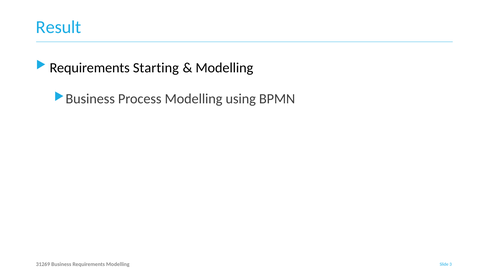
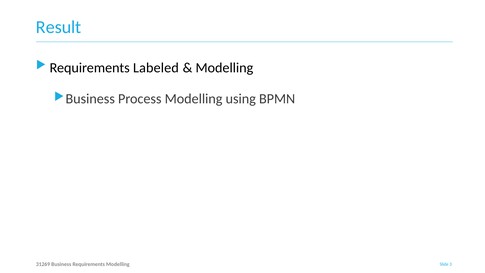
Starting: Starting -> Labeled (156, 68)
